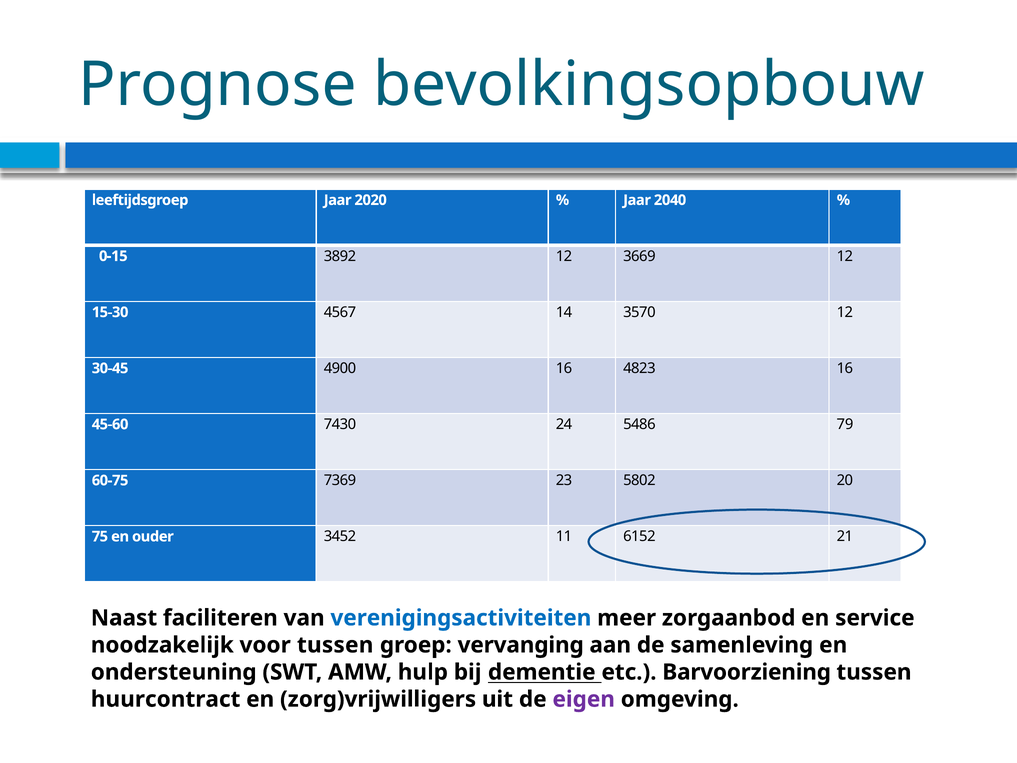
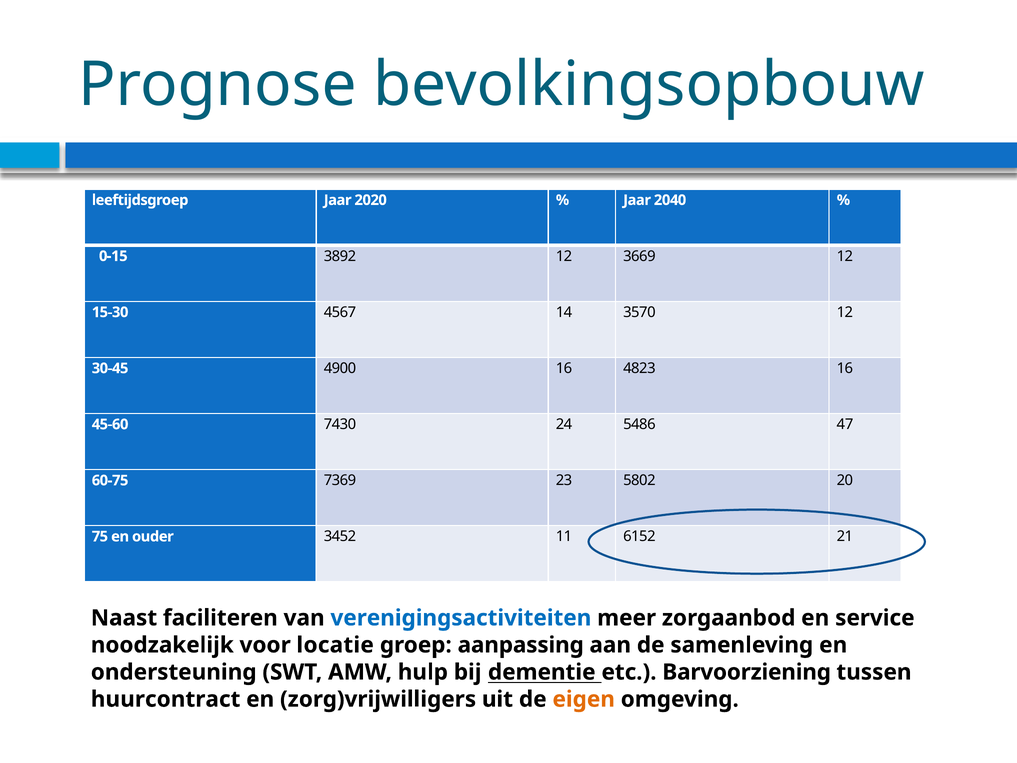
79: 79 -> 47 (845, 424)
voor tussen: tussen -> locatie (335, 645)
vervanging: vervanging -> aanpassing (521, 645)
eigen colour: purple -> orange (584, 699)
